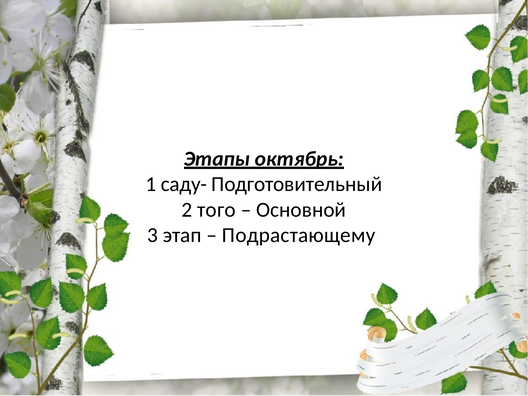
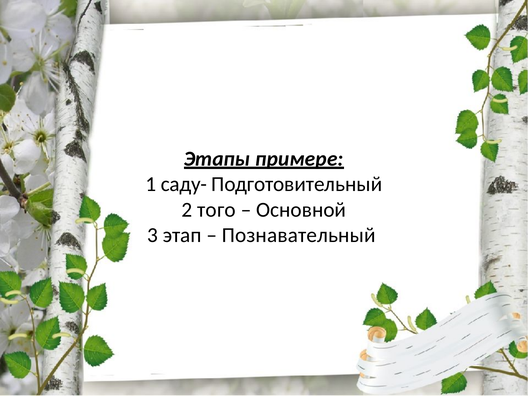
октябрь: октябрь -> примере (299, 159)
Подрастающему: Подрастающему -> Познавательный (299, 235)
